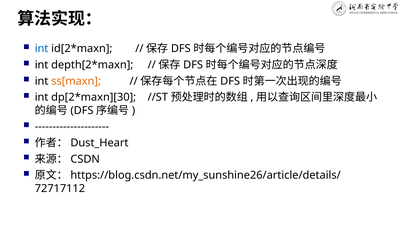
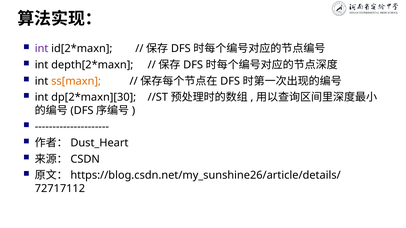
int colour: blue -> purple (42, 49)
